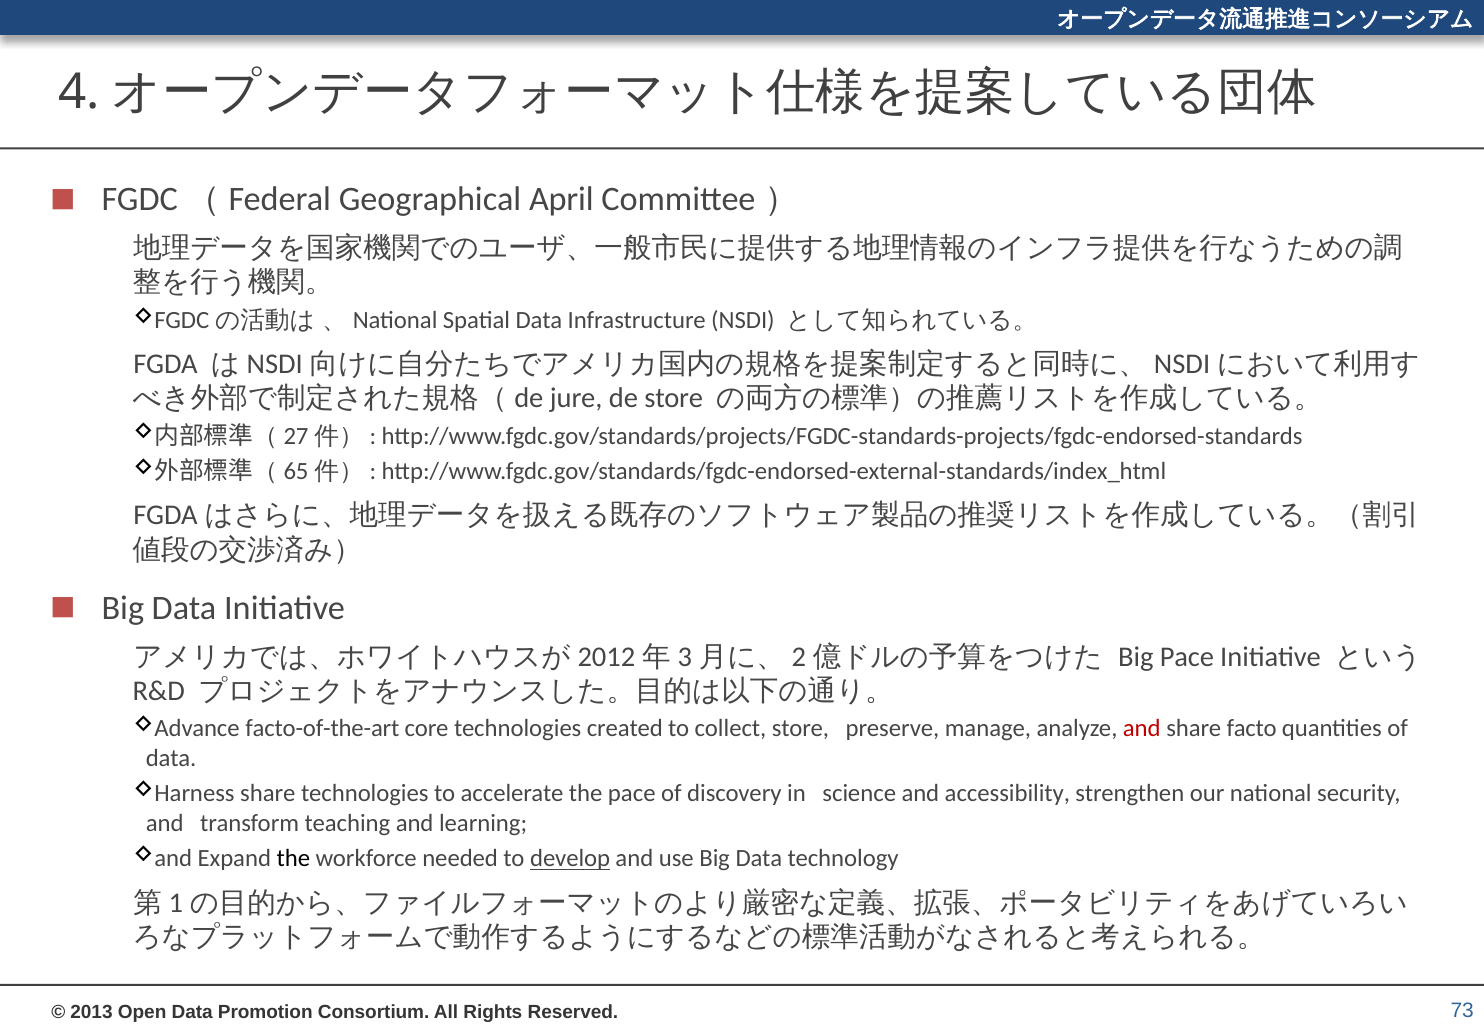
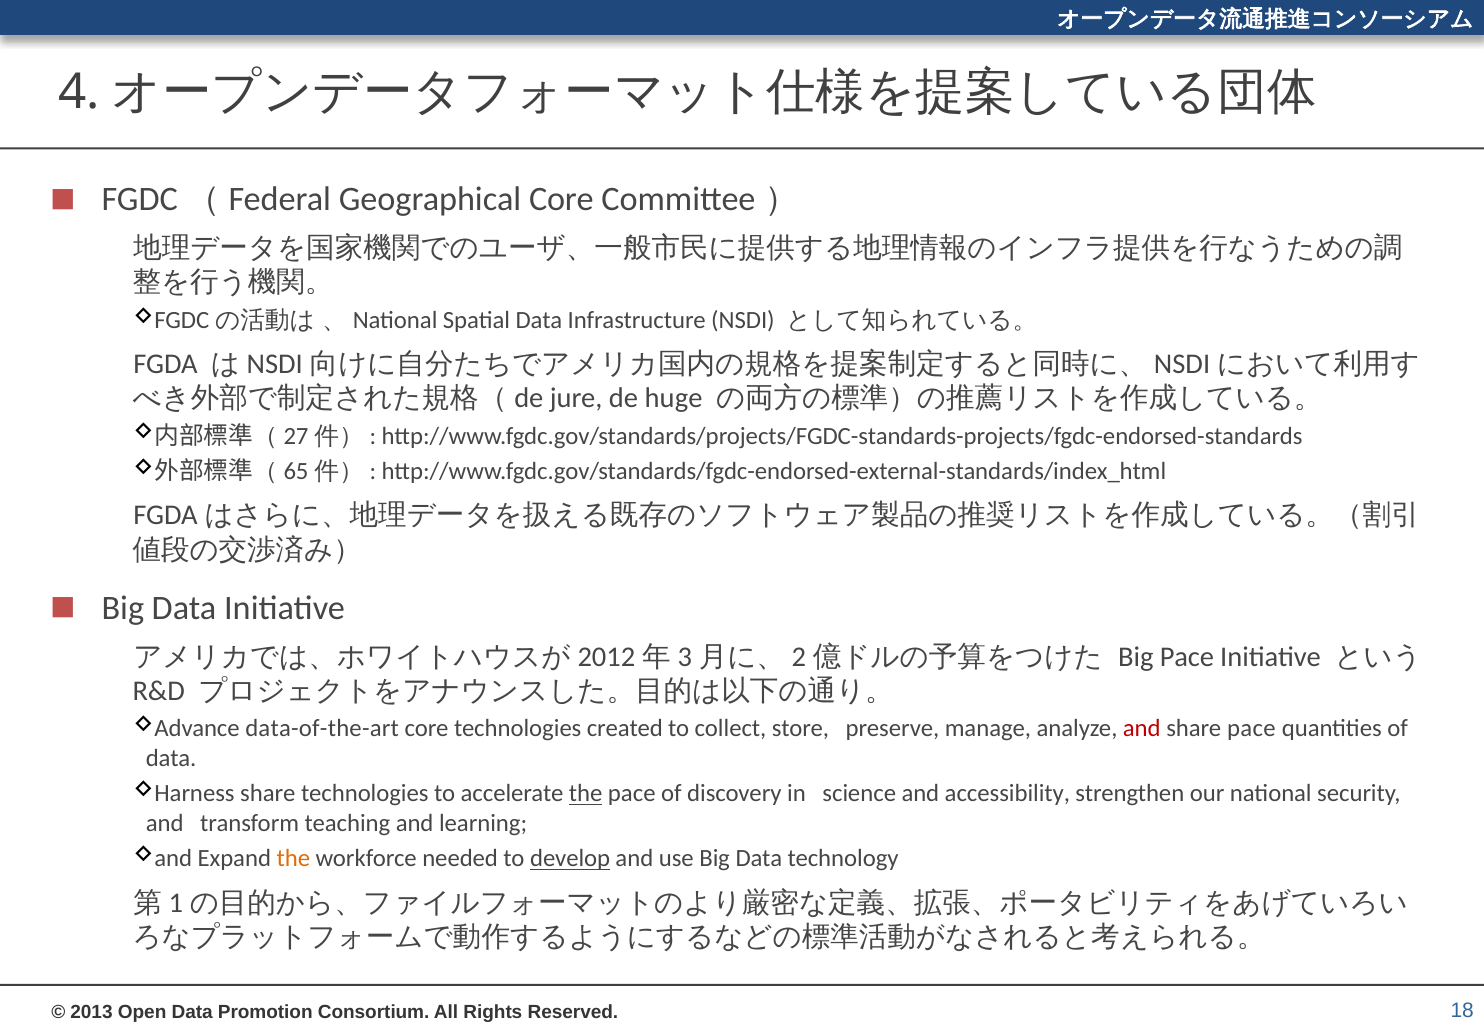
Geographical April: April -> Core (561, 199)
de store: store -> huge (674, 399)
facto-of-the-art: facto-of-the-art -> data-of-the-art (322, 729)
share facto: facto -> pace (1251, 729)
the underline: none -> present (586, 794)
the colour: black -> orange (293, 859)
73: 73 -> 18 (1462, 1011)
